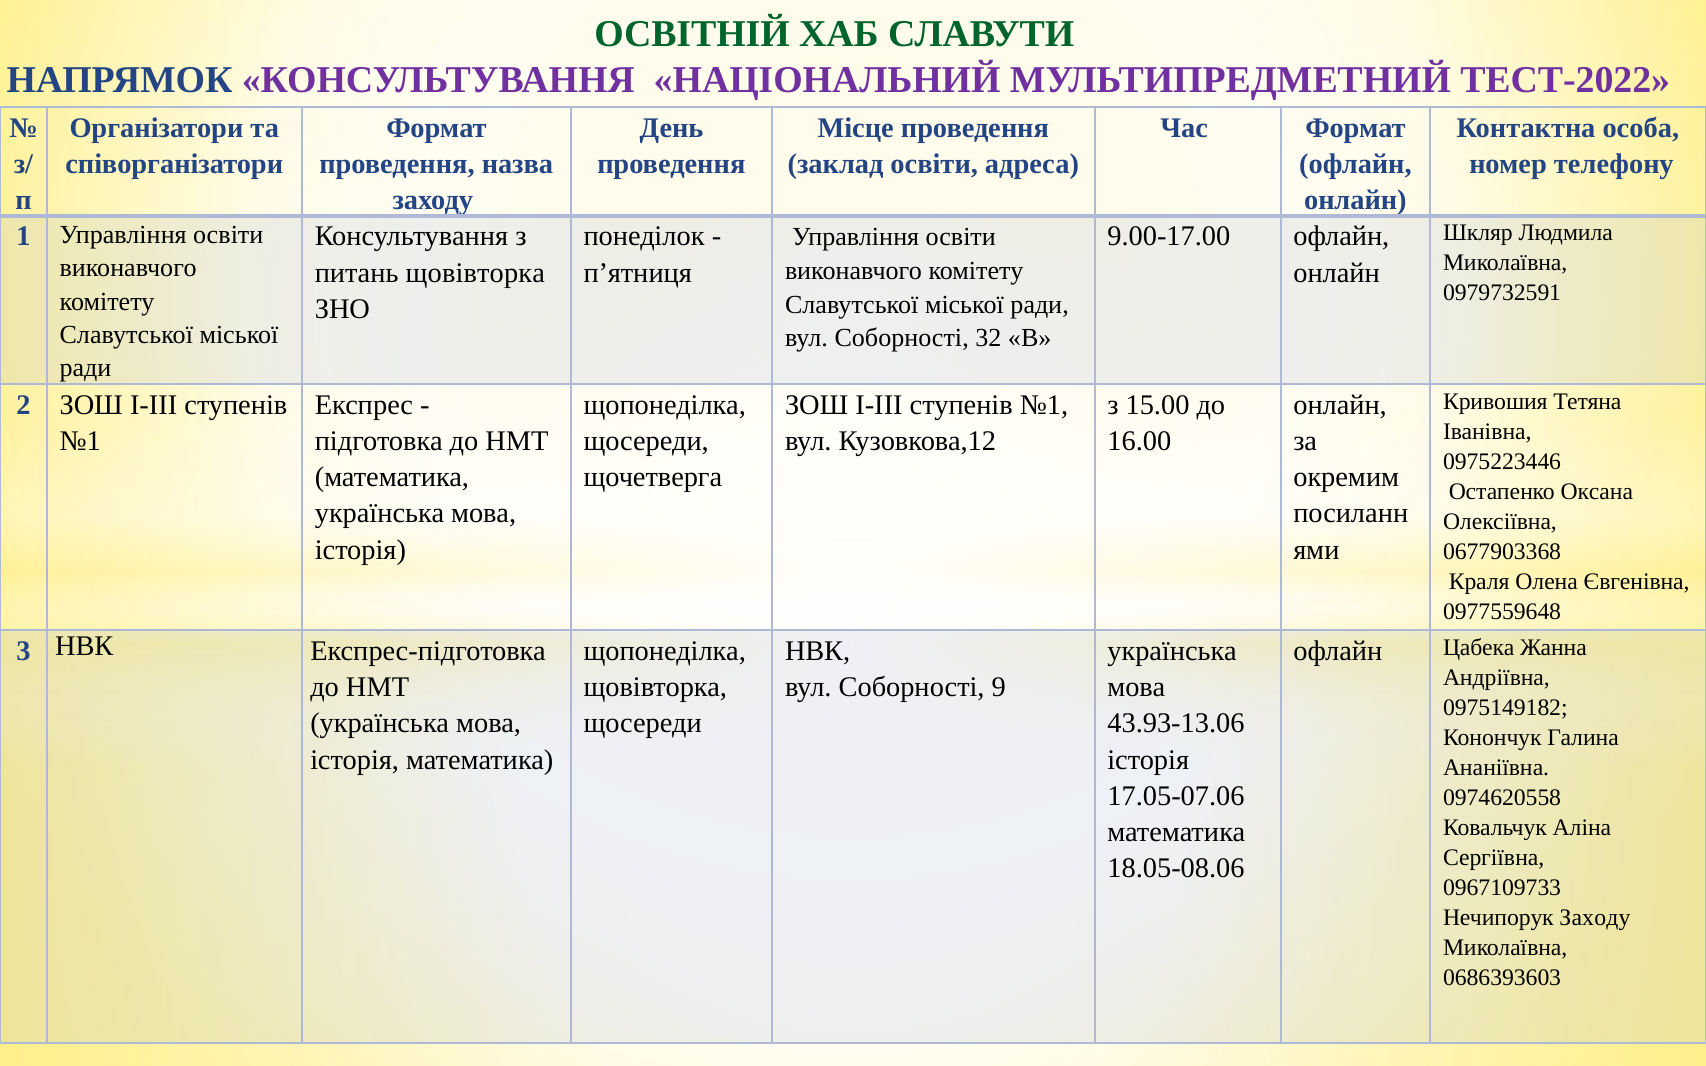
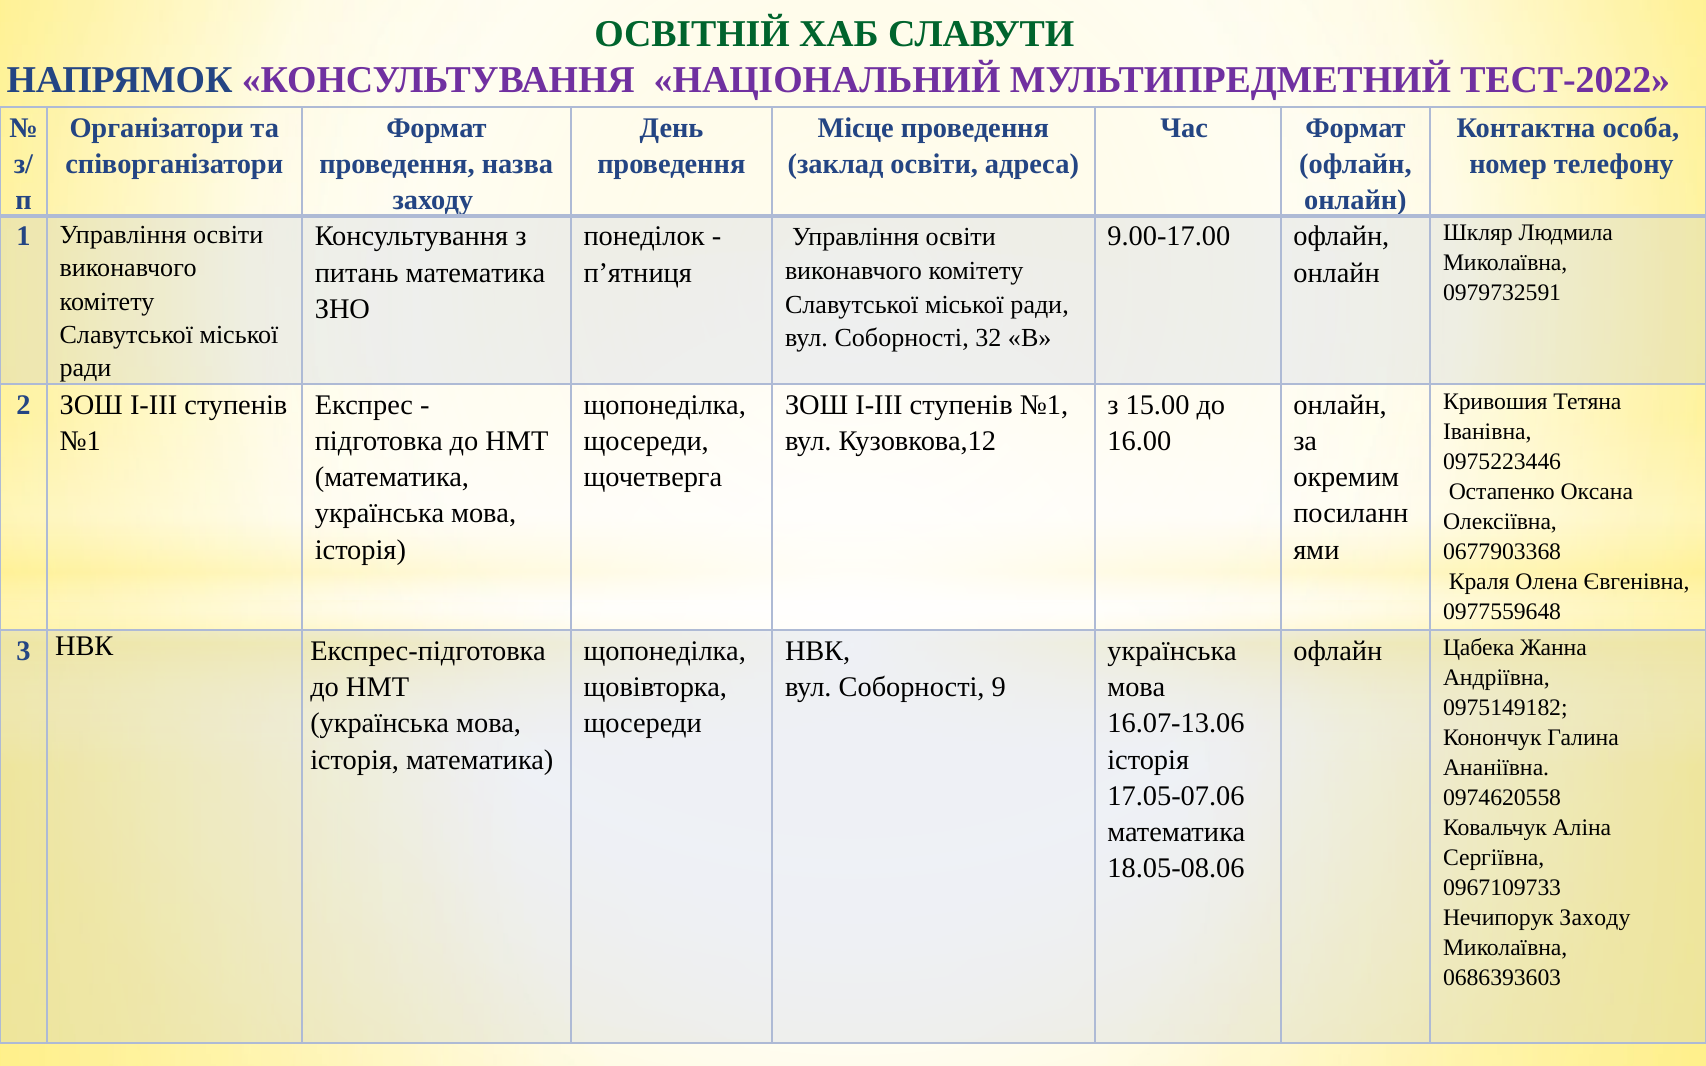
питань щовівторка: щовівторка -> математика (475, 273)
43.93-13.06: 43.93-13.06 -> 16.07-13.06 (1176, 724)
